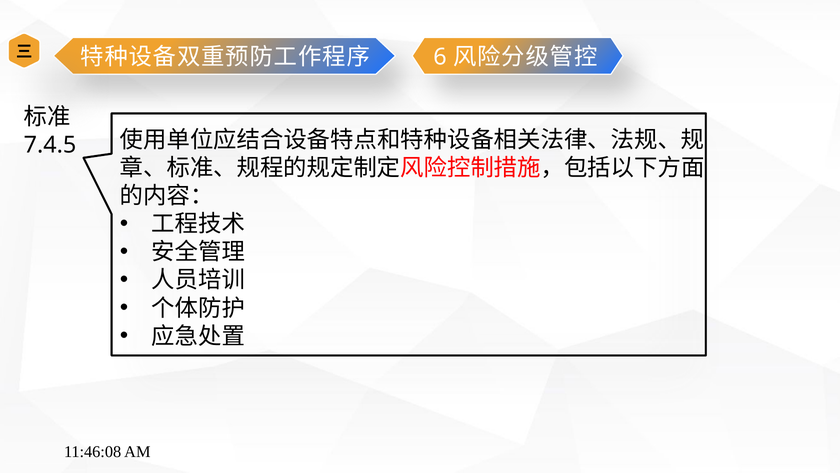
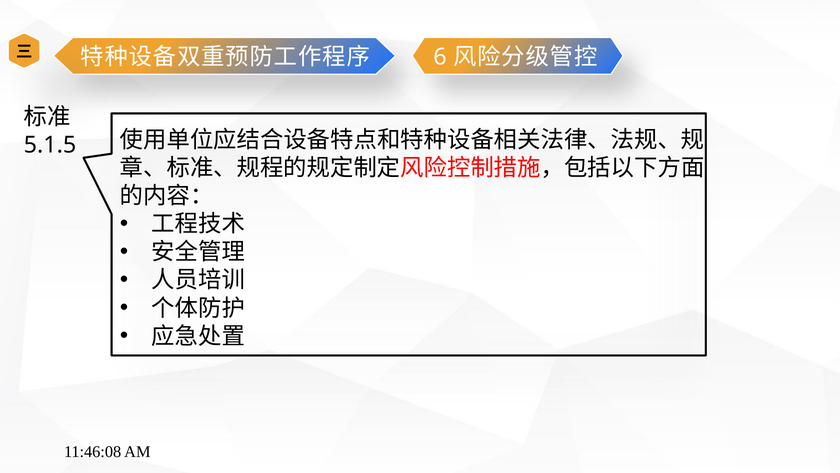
7.4.5: 7.4.5 -> 5.1.5 (50, 145)
